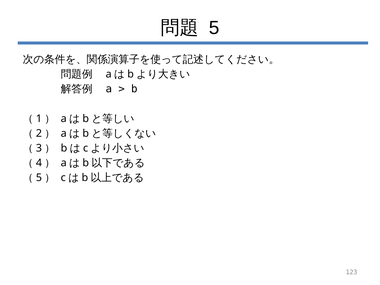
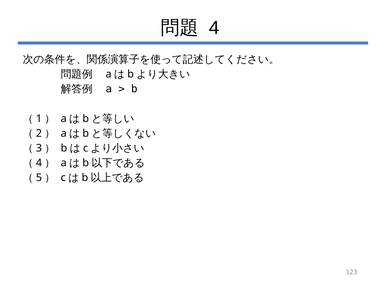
5: 5 -> 4 (214, 28)
